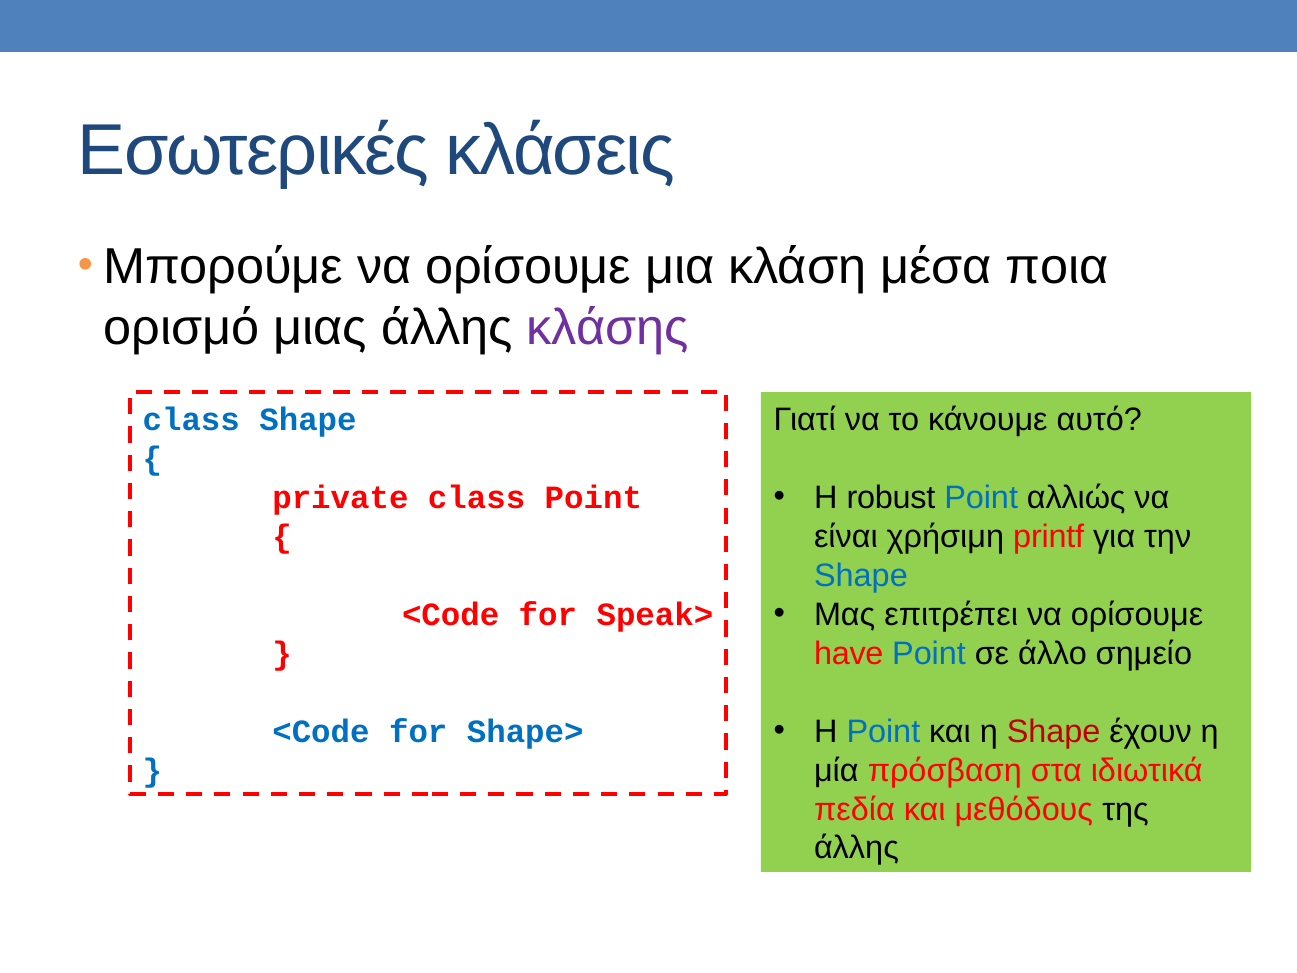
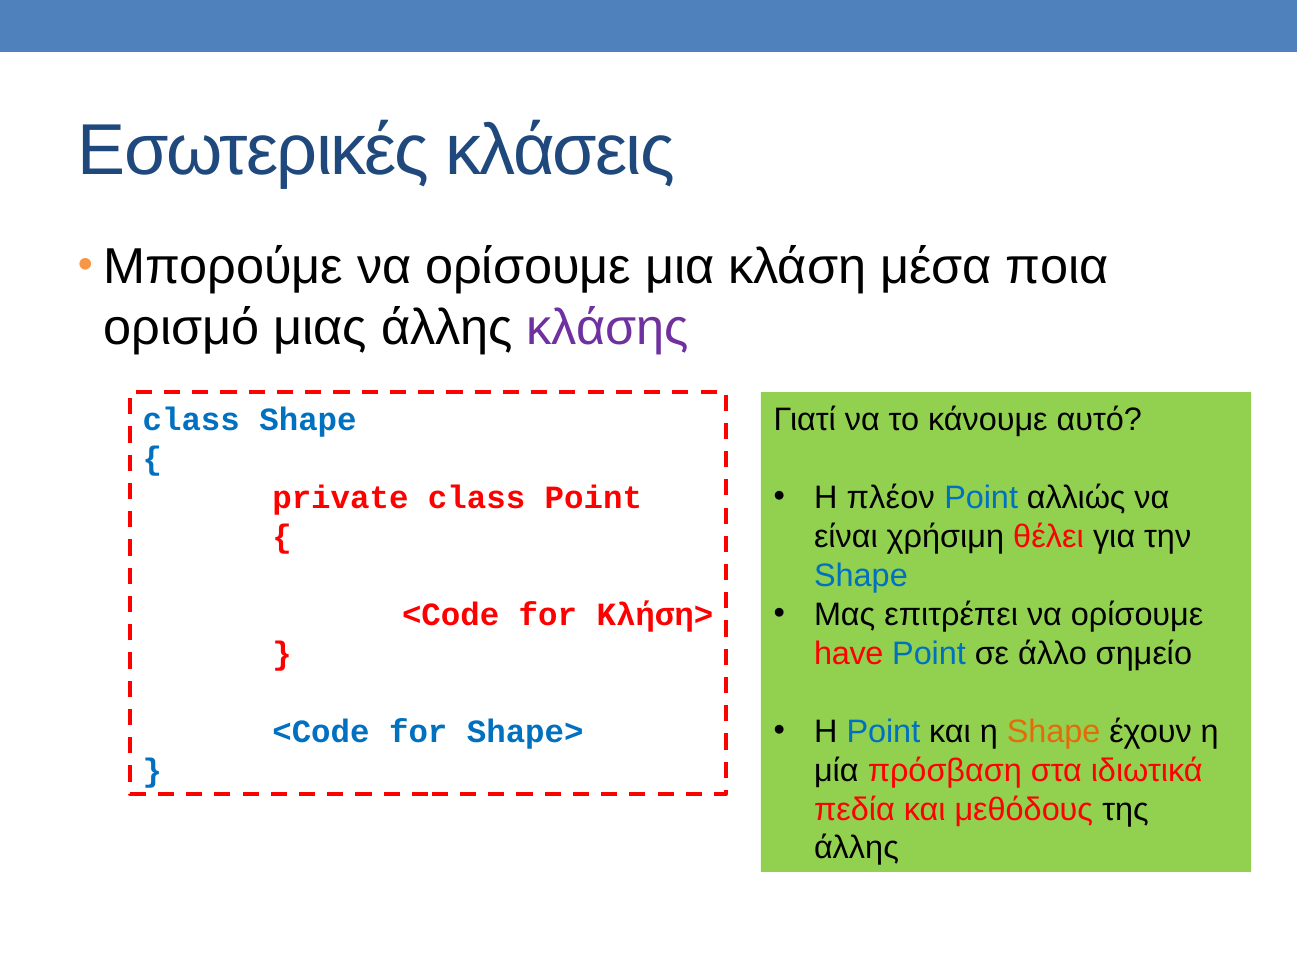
robust: robust -> πλέον (891, 498)
printf: printf -> θέλει (1049, 537)
Speak>: Speak> -> Κλήση> (655, 615)
Shape colour: red -> orange (1054, 731)
